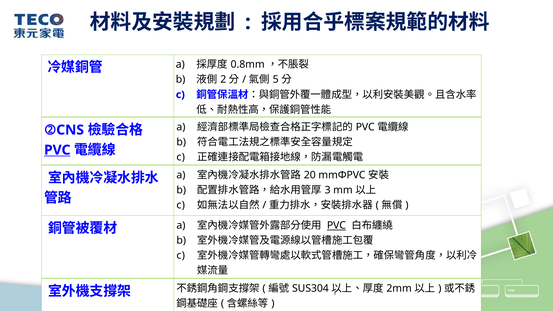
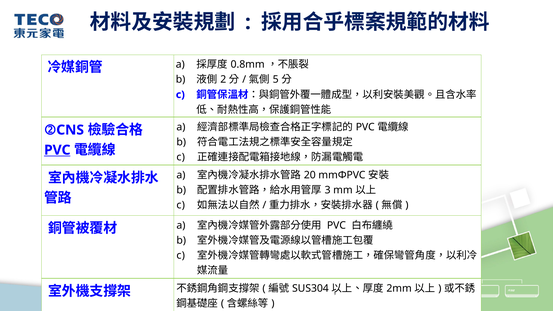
PVC underline: present -> none (336, 226)
